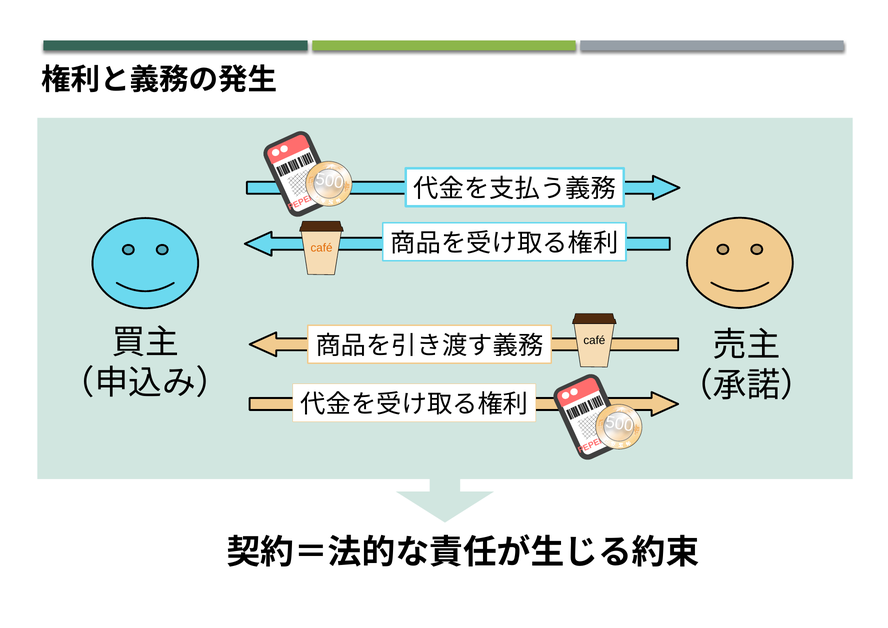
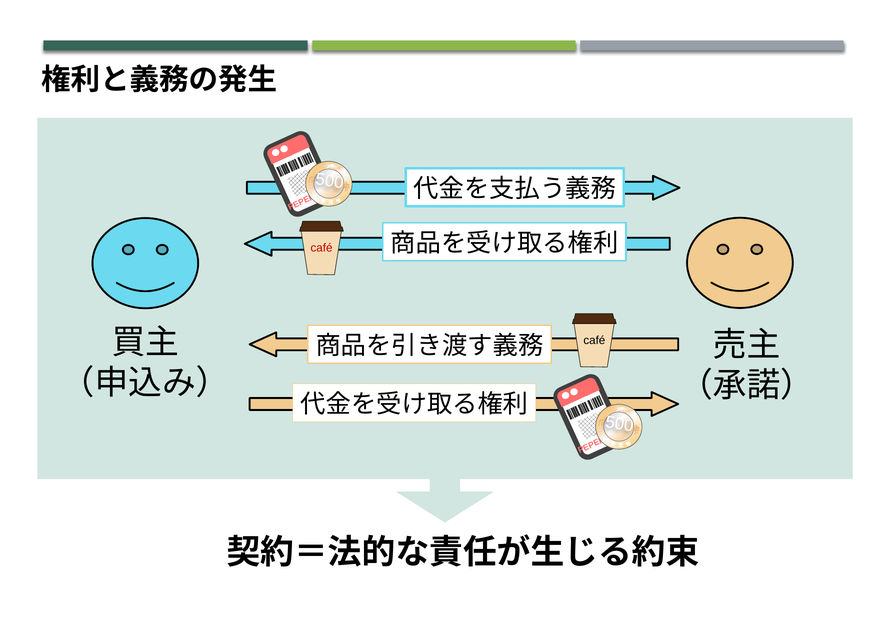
café colour: orange -> red (322, 248)
